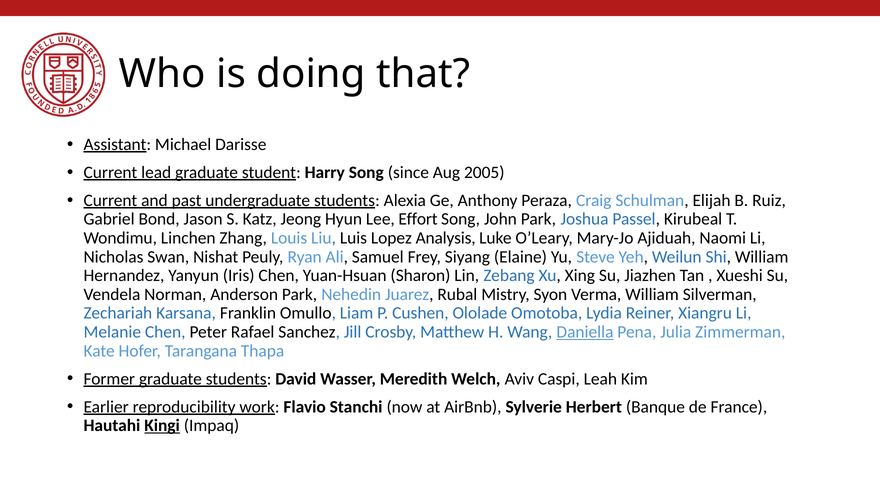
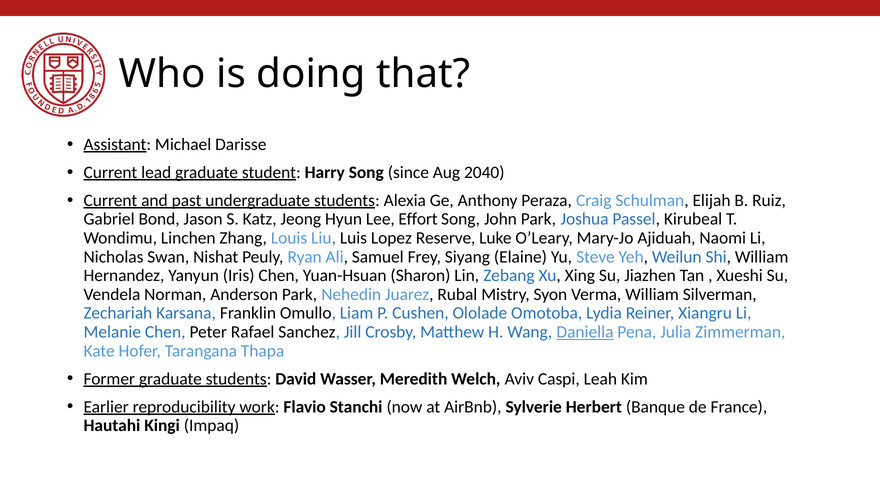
2005: 2005 -> 2040 (484, 172)
Analysis: Analysis -> Reserve (446, 238)
Kingi underline: present -> none (162, 426)
